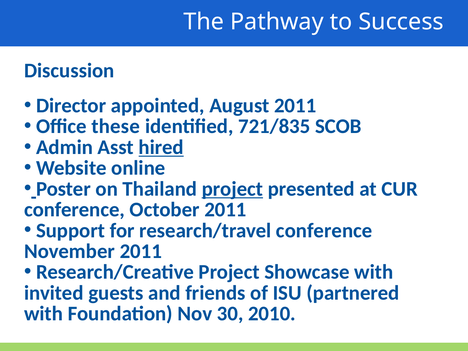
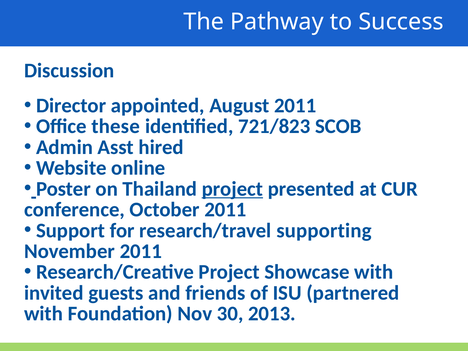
721/835: 721/835 -> 721/823 (274, 126)
hired underline: present -> none (161, 147)
research/travel conference: conference -> supporting (324, 230)
2010: 2010 -> 2013 (272, 314)
